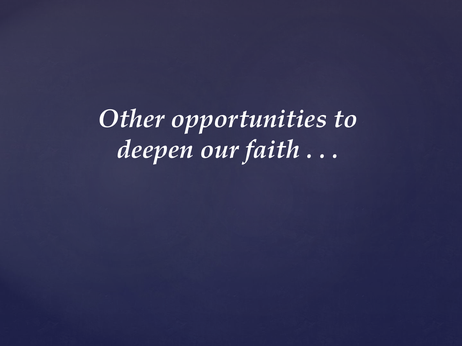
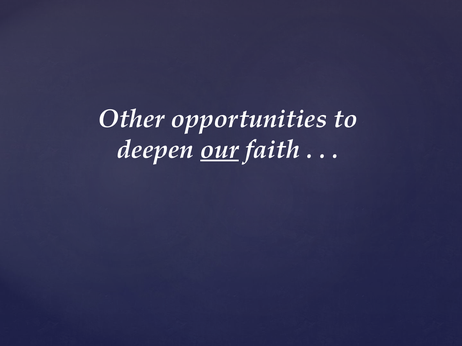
our underline: none -> present (219, 150)
